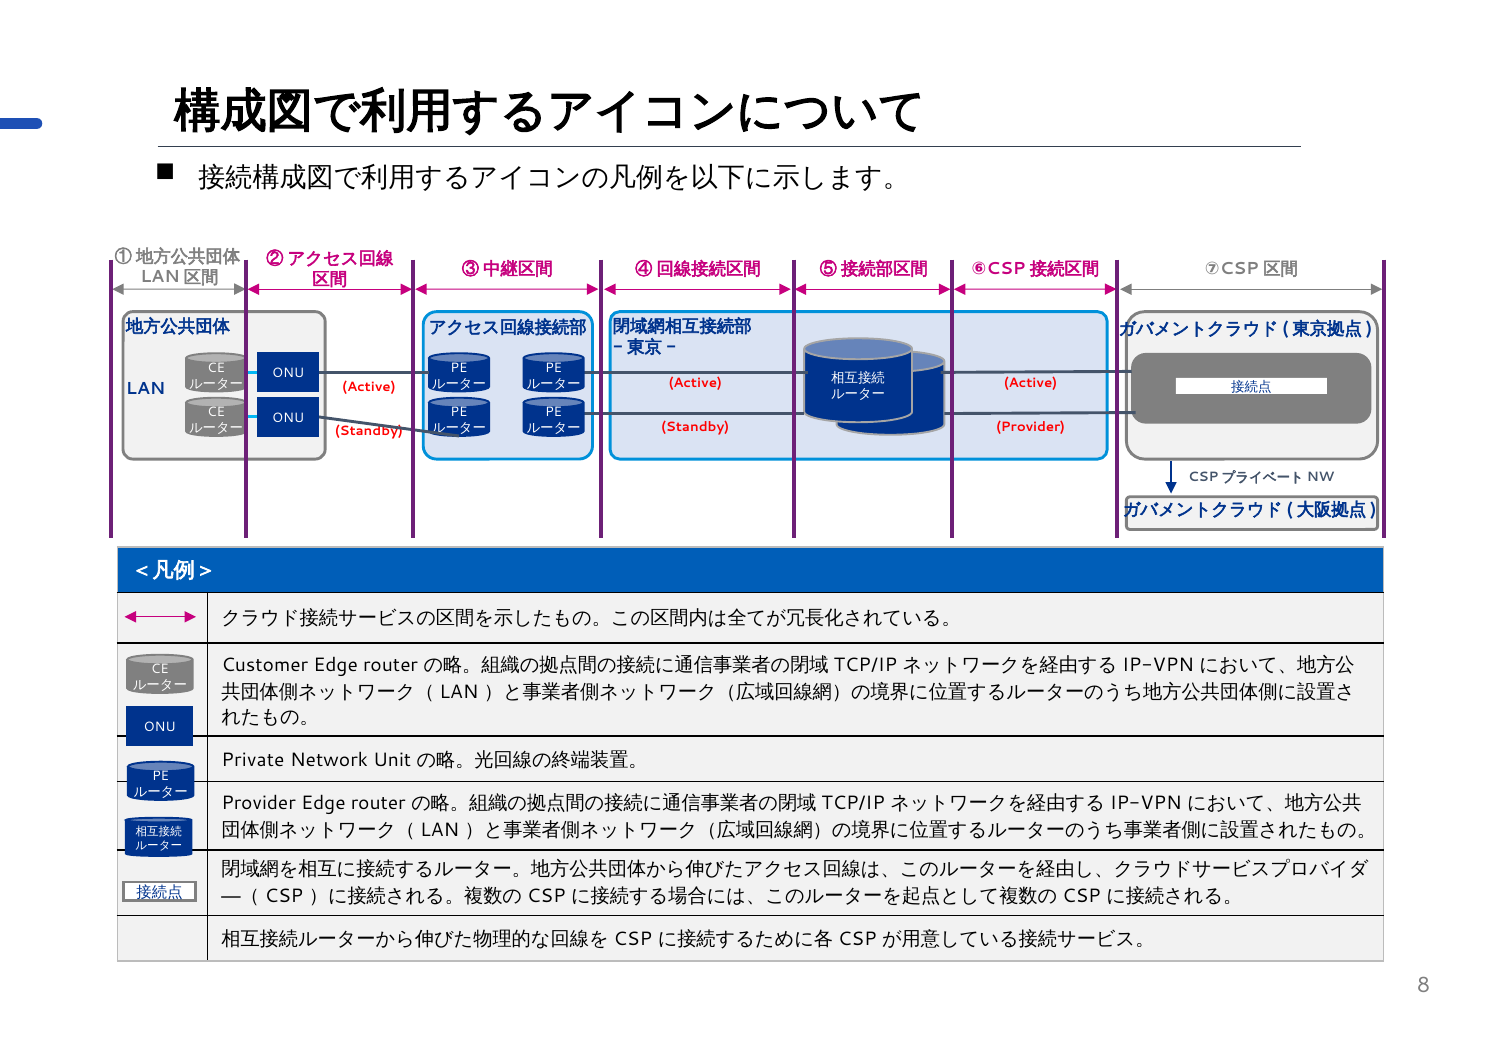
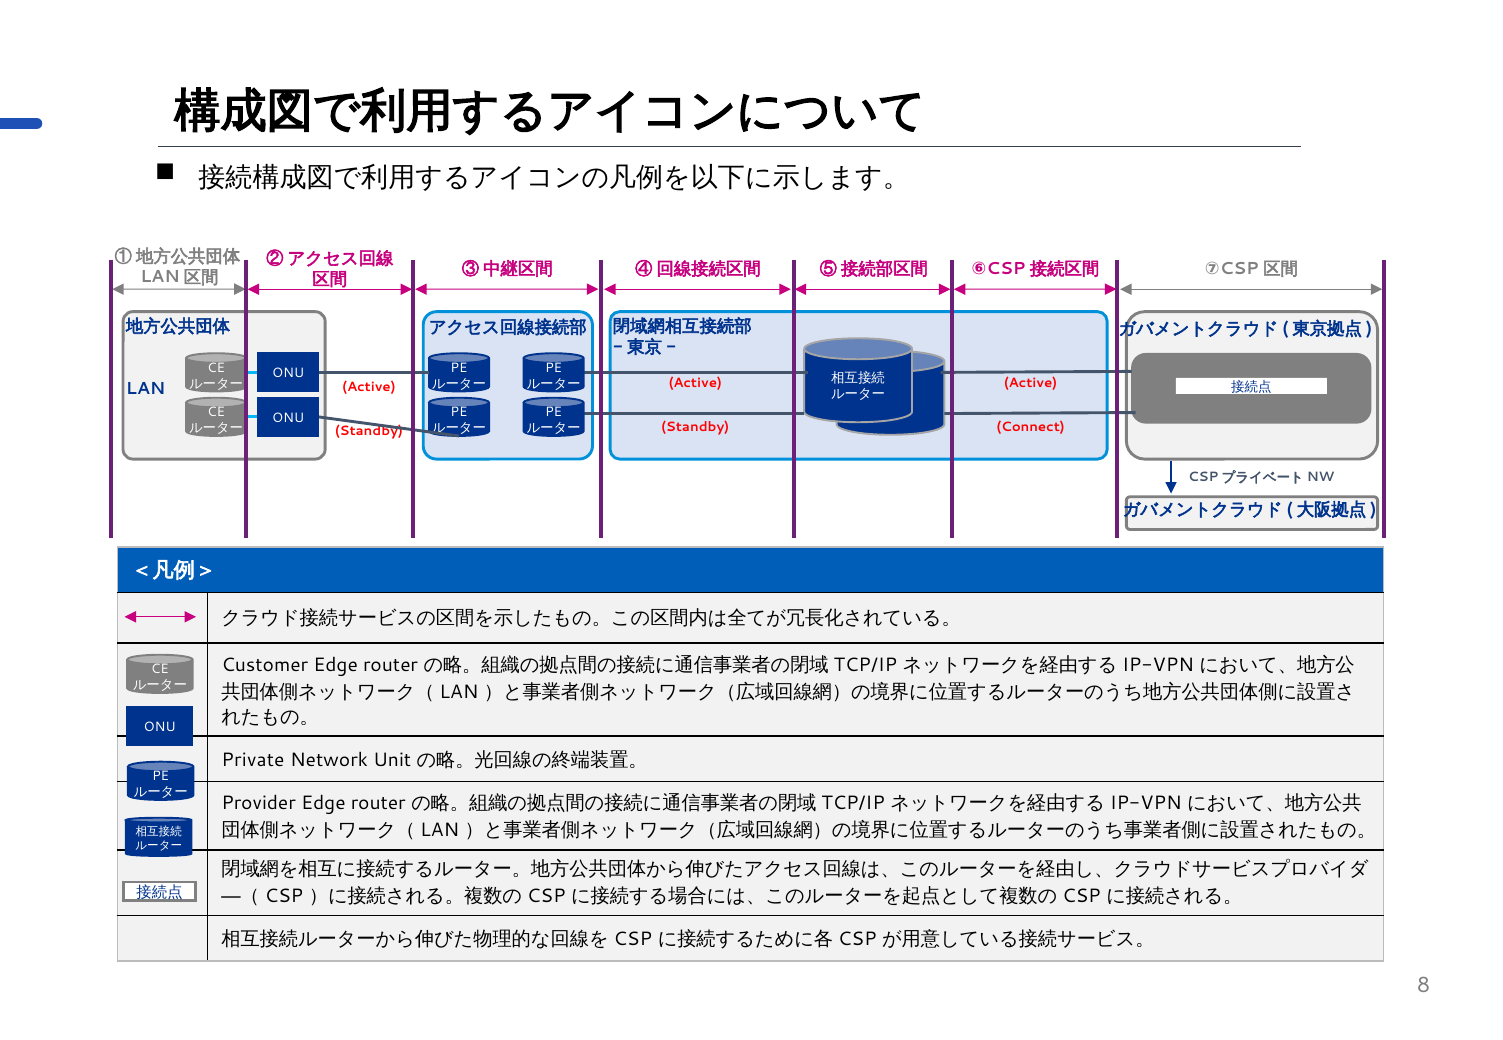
Provider: Provider -> Connect (1031, 427)
